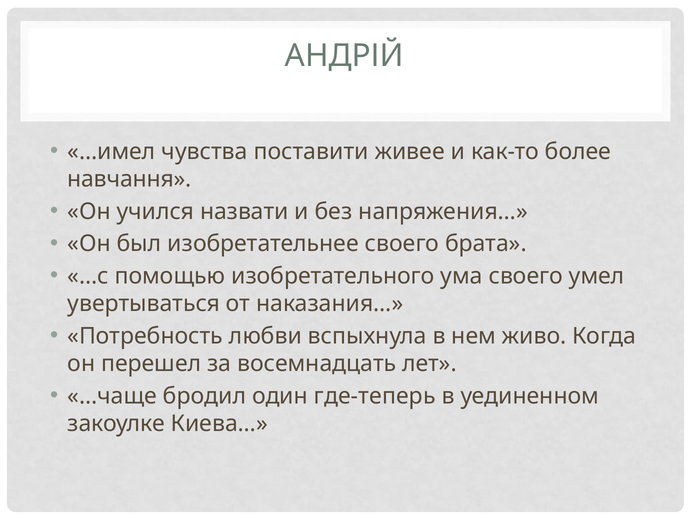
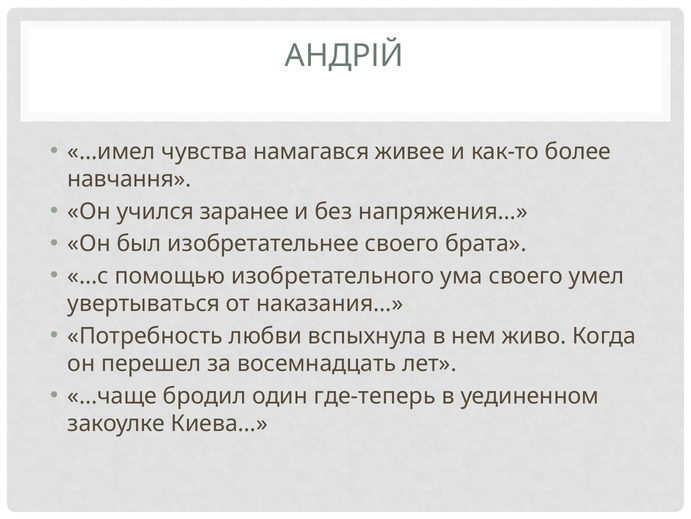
поставити: поставити -> намагався (311, 151)
назвати: назвати -> заранее (244, 211)
